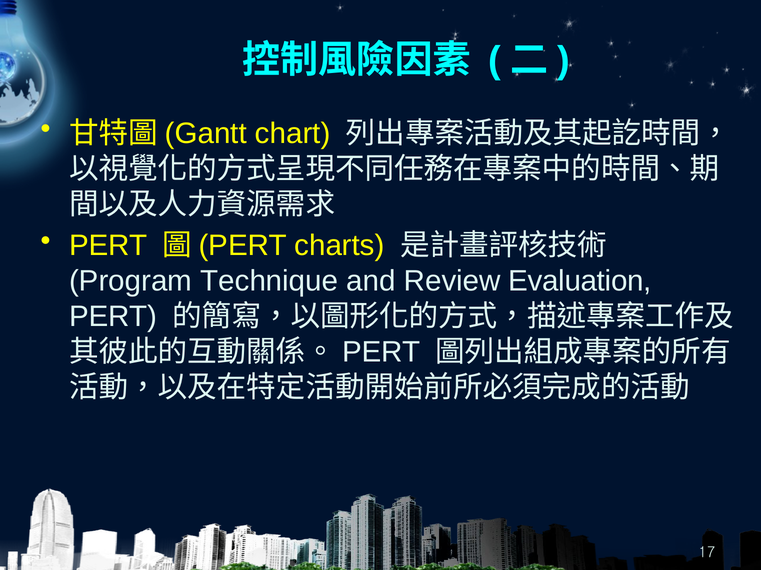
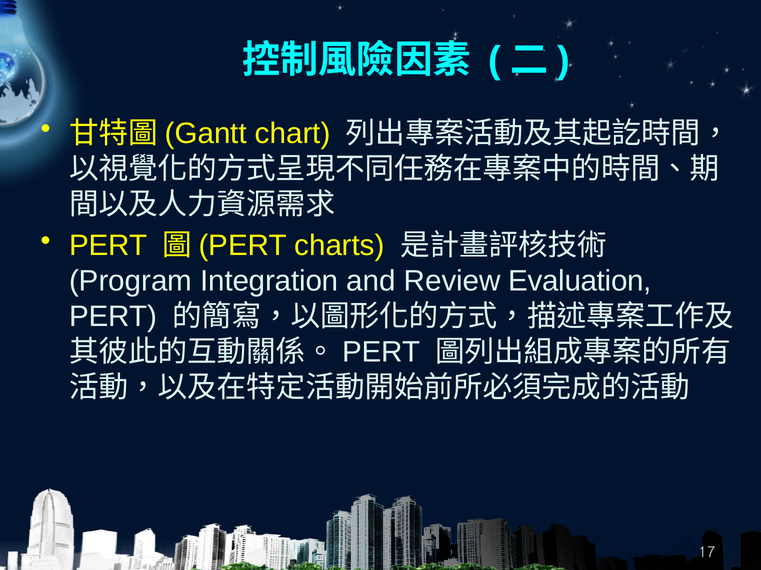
Technique: Technique -> Integration (269, 282)
